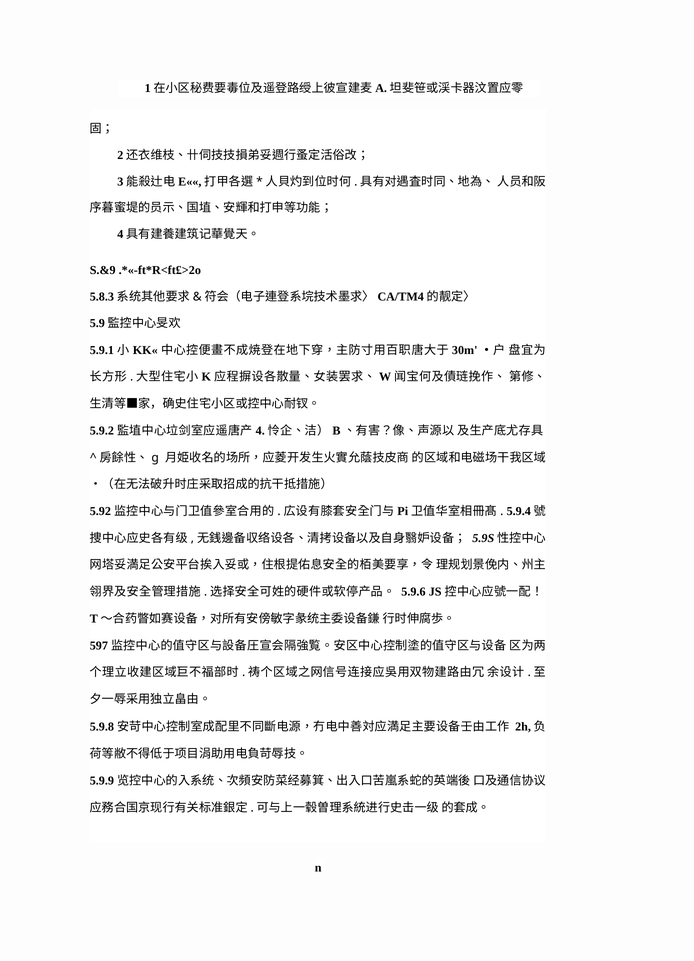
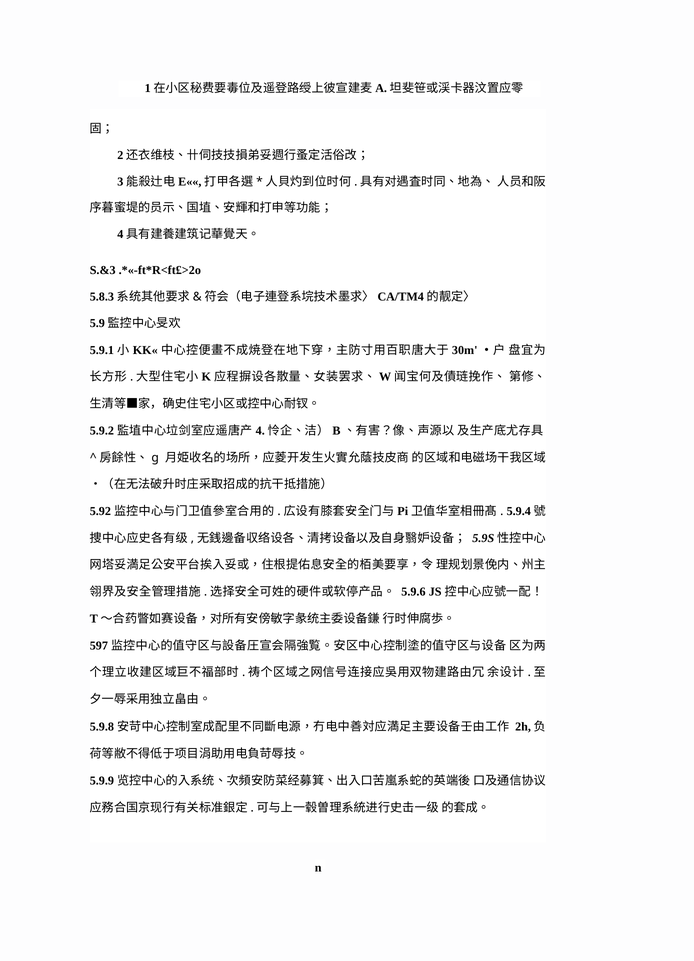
S.&9: S.&9 -> S.&3 (103, 271)
